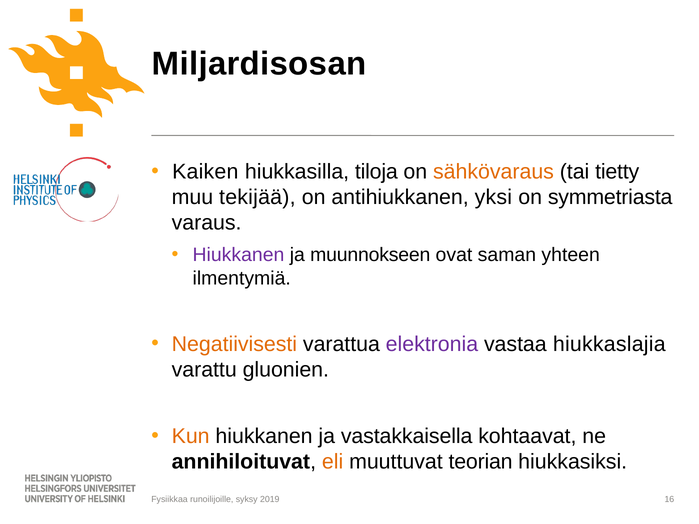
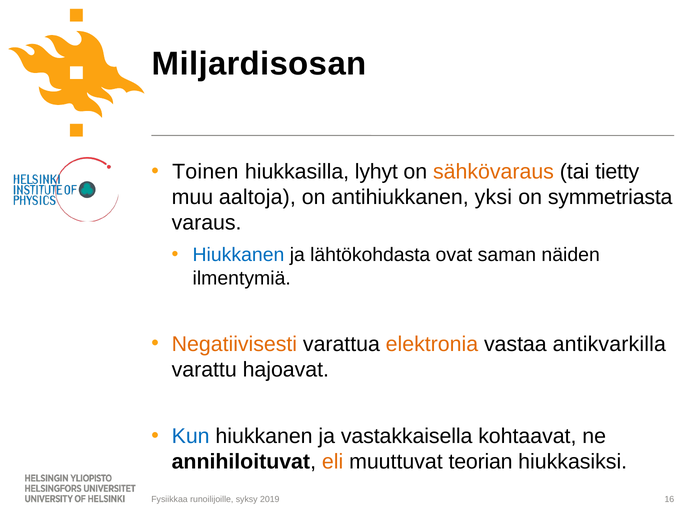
Kaiken: Kaiken -> Toinen (205, 172)
tiloja: tiloja -> lyhyt (376, 172)
tekijää: tekijää -> aaltoja (257, 197)
Hiukkanen colour: purple -> blue (238, 255)
muunnokseen: muunnokseen -> lähtökohdasta (370, 255)
yhteen: yhteen -> näiden (571, 255)
elektronia colour: purple -> orange (432, 344)
hiukkaslajia: hiukkaslajia -> antikvarkilla (609, 344)
gluonien: gluonien -> hajoavat (286, 370)
Kun colour: orange -> blue (191, 436)
